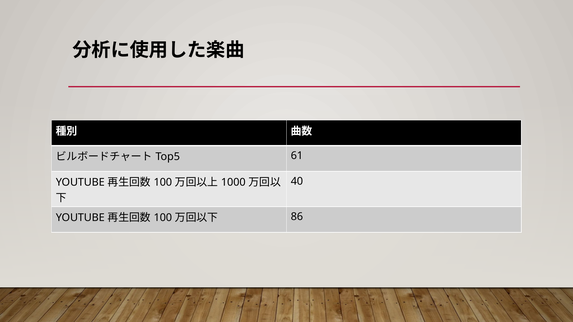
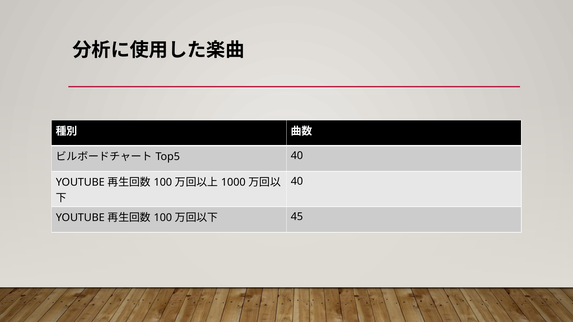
61: 61 -> 40 (297, 156)
86: 86 -> 45 (297, 217)
